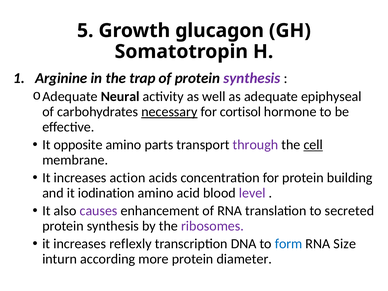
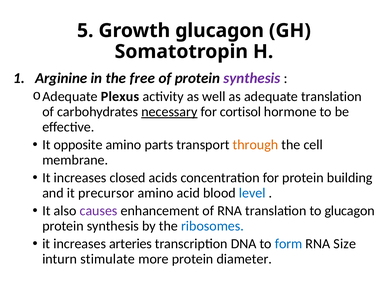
trap: trap -> free (142, 78)
Neural: Neural -> Plexus (120, 97)
adequate epiphyseal: epiphyseal -> translation (331, 97)
through colour: purple -> orange (255, 145)
cell underline: present -> none (313, 145)
action: action -> closed (128, 178)
iodination: iodination -> precursor (106, 193)
level colour: purple -> blue (252, 193)
to secreted: secreted -> glucagon (350, 211)
ribosomes colour: purple -> blue (213, 226)
reflexly: reflexly -> arteries (131, 244)
according: according -> stimulate (108, 259)
